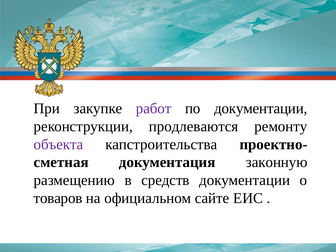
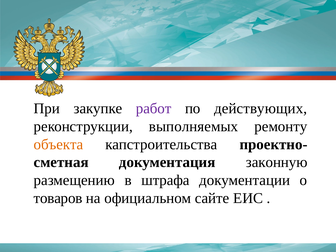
по документации: документации -> действующих (261, 109)
продлеваются: продлеваются -> выполняемых (194, 126)
объекта colour: purple -> orange (58, 144)
средств: средств -> штрафа (165, 180)
